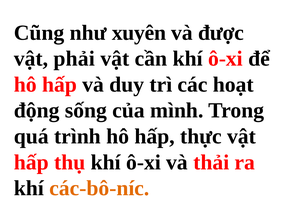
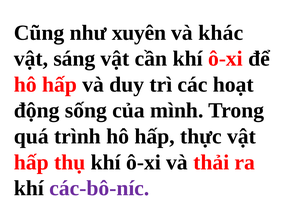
được: được -> khác (221, 33)
phải: phải -> sáng (74, 59)
các-bô-níc colour: orange -> purple (99, 188)
